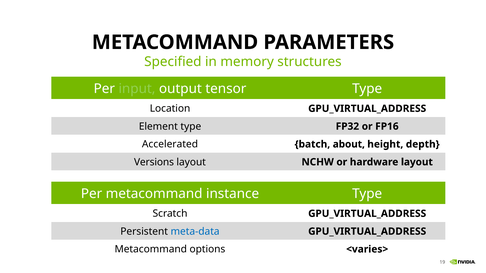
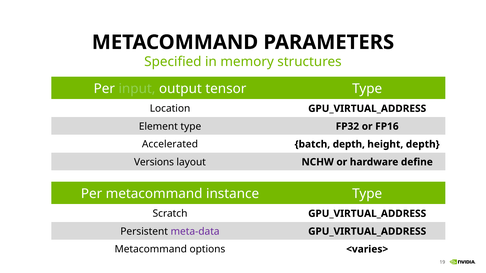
batch about: about -> depth (349, 144)
hardware layout: layout -> define (417, 162)
meta-data colour: blue -> purple (195, 232)
